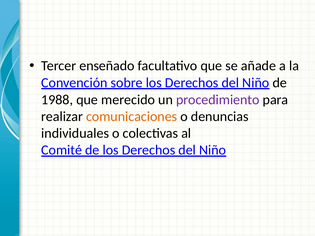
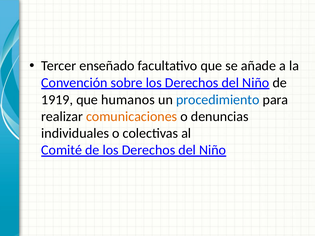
1988: 1988 -> 1919 (57, 100)
merecido: merecido -> humanos (128, 100)
procedimiento colour: purple -> blue (218, 100)
